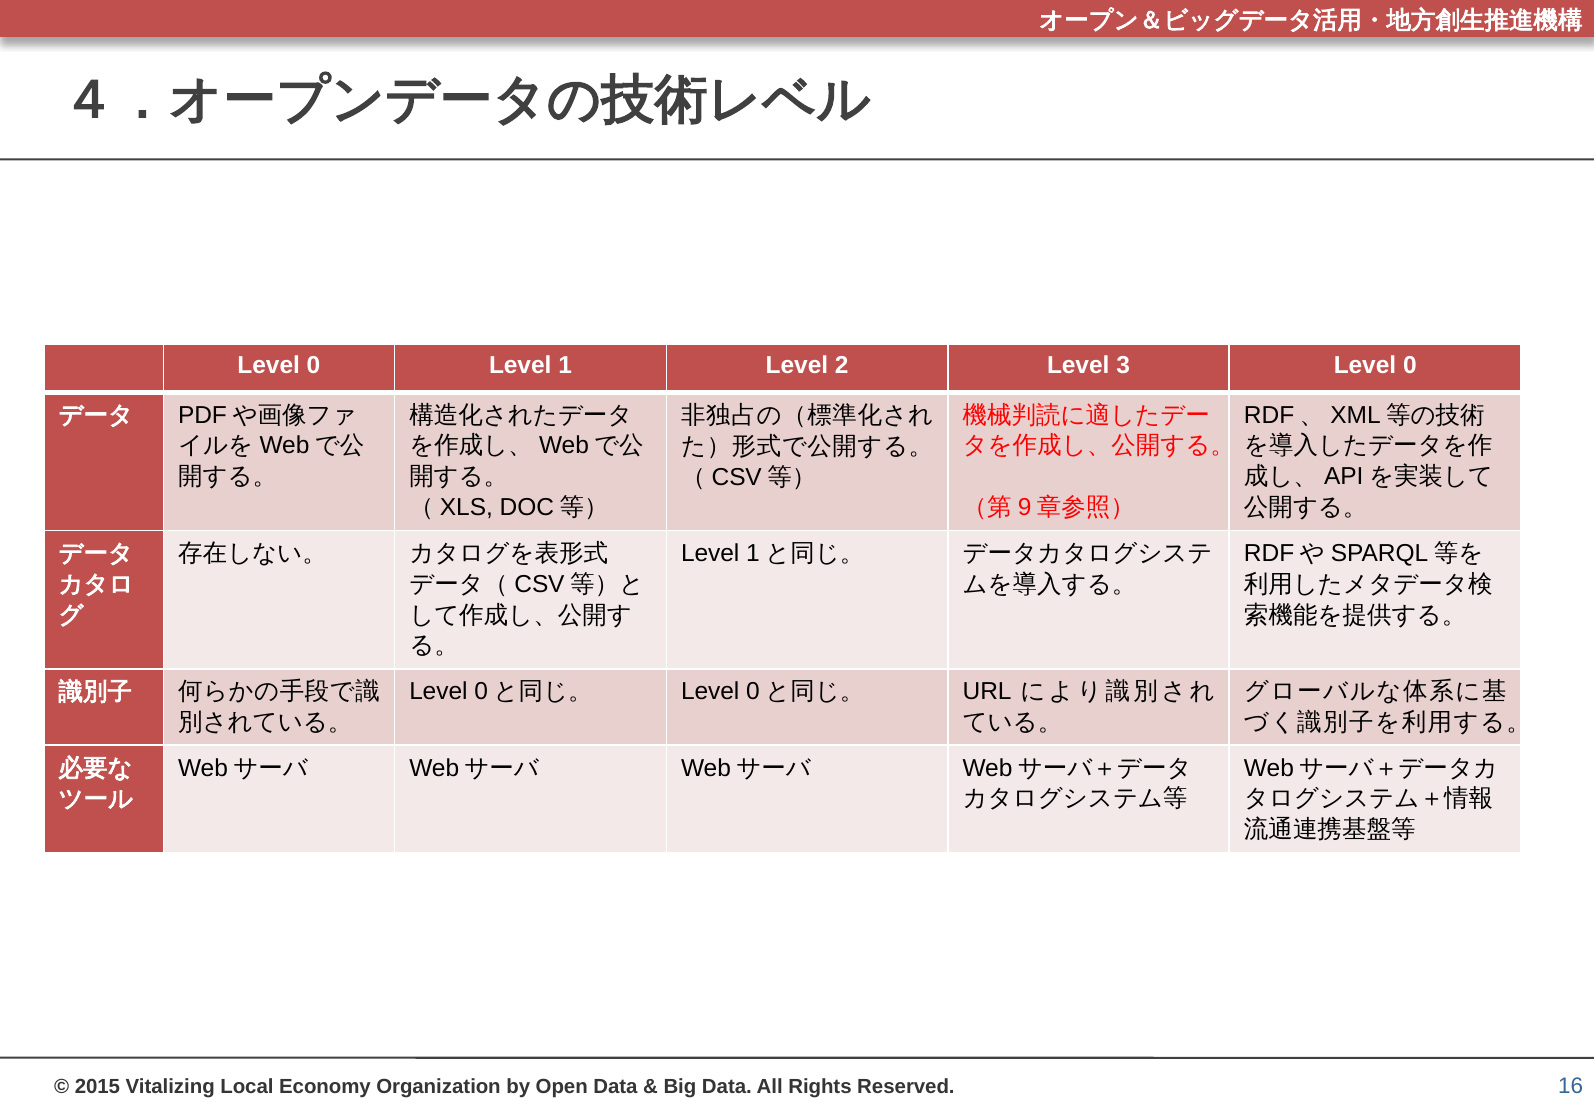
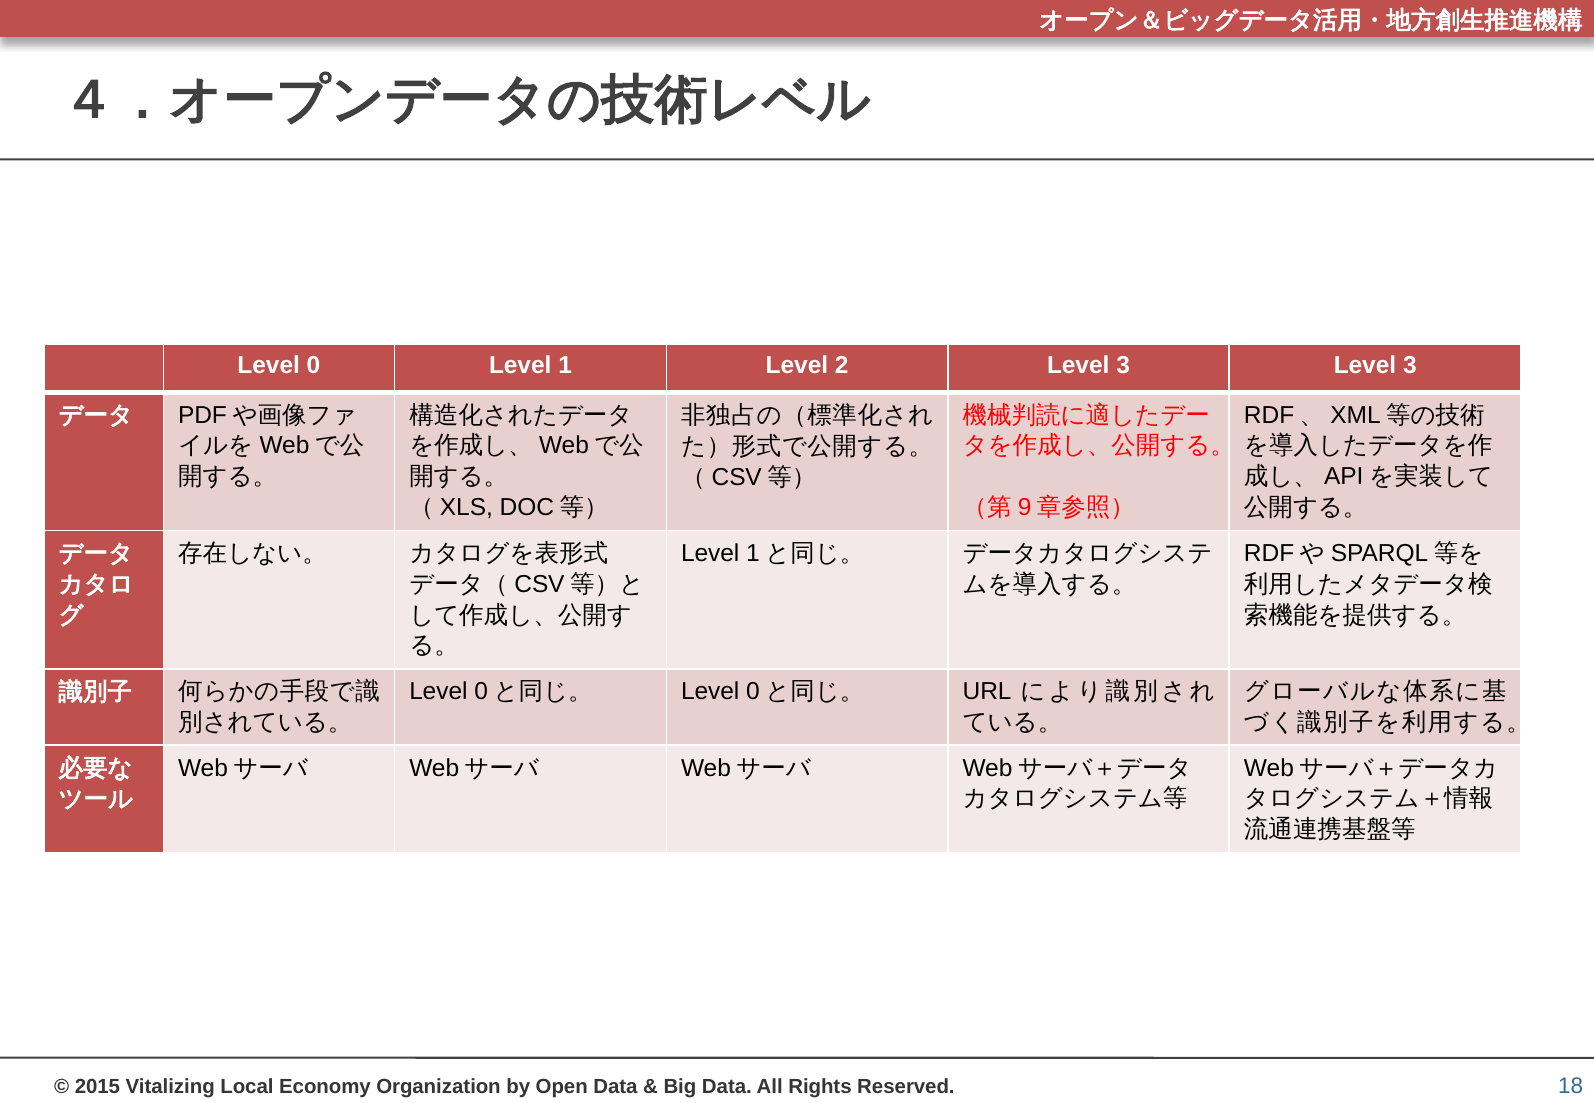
3 Level 0: 0 -> 3 (1410, 366)
16: 16 -> 18 (1571, 1086)
